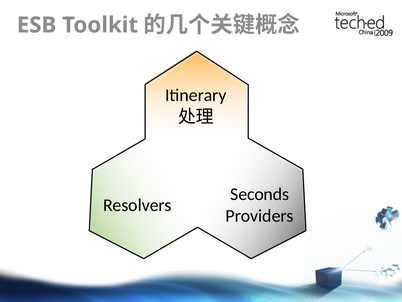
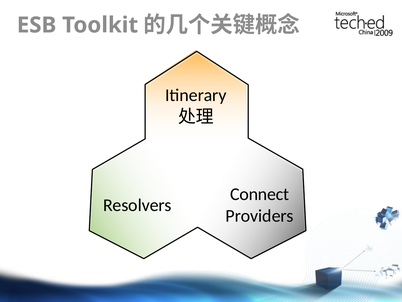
Seconds: Seconds -> Connect (260, 194)
